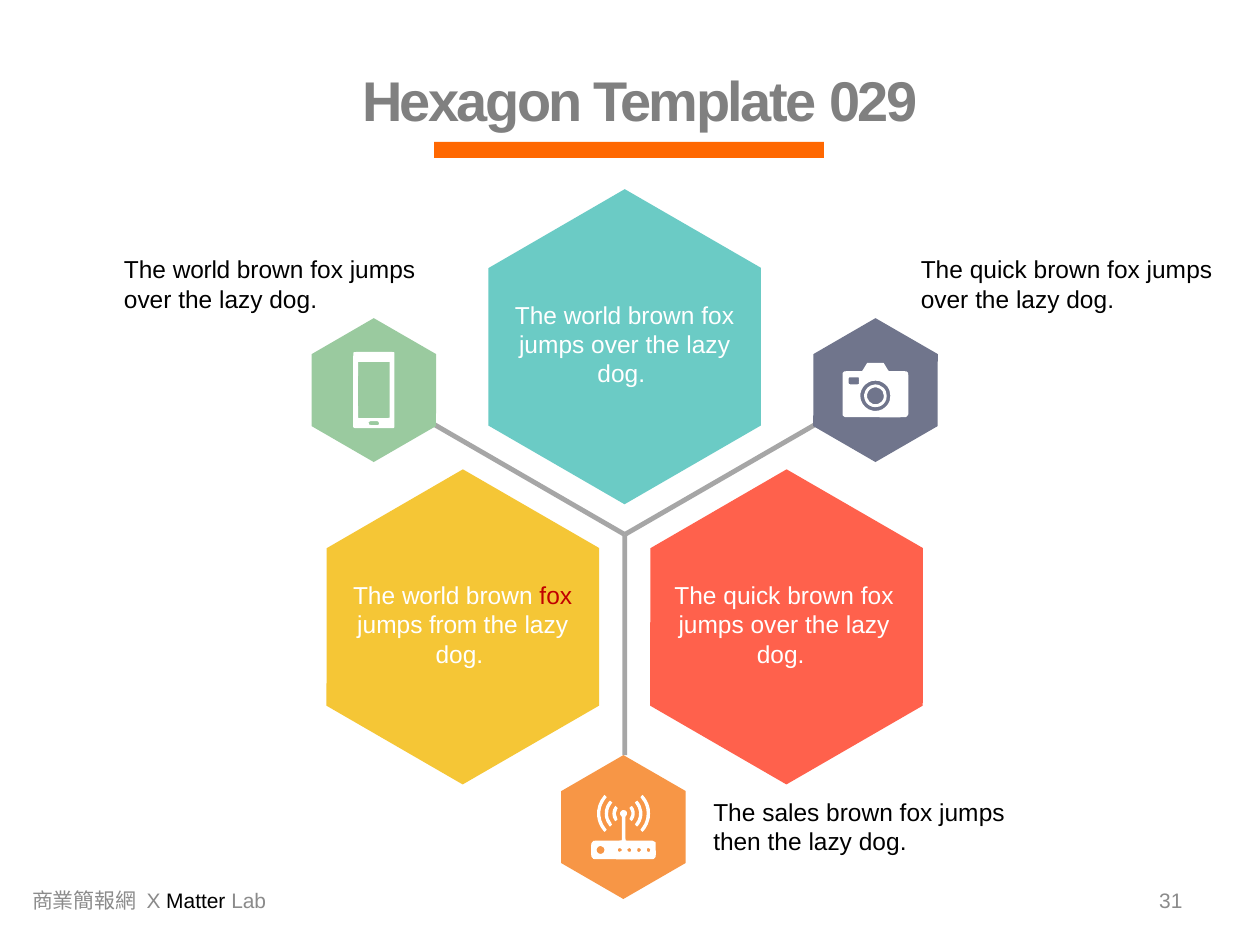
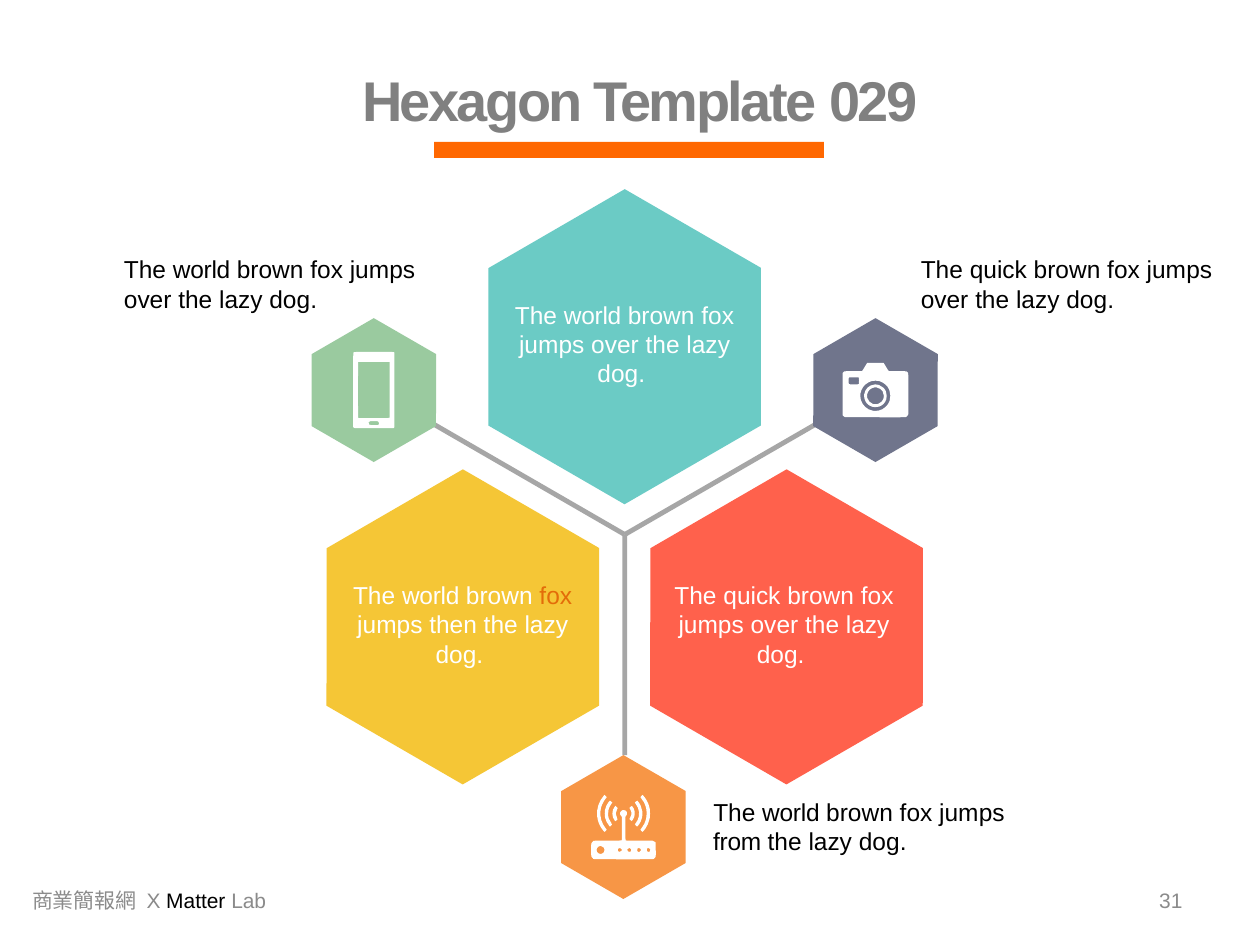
fox colour: red -> orange (556, 596)
from: from -> then (453, 625)
sales: sales -> world (791, 813)
then: then -> from (737, 842)
